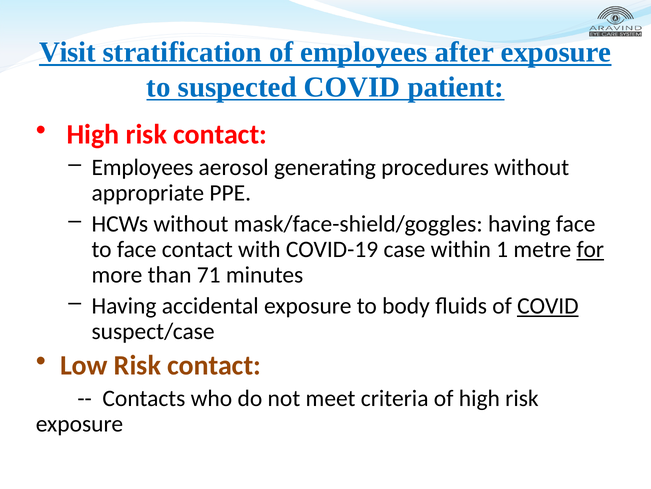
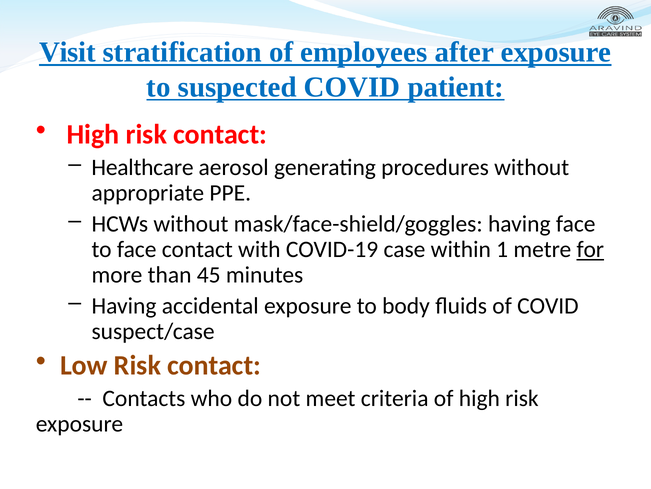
Employees: Employees -> Healthcare (143, 167)
71: 71 -> 45 (209, 275)
COVID underline: present -> none (548, 306)
